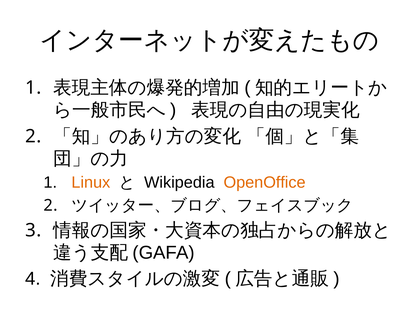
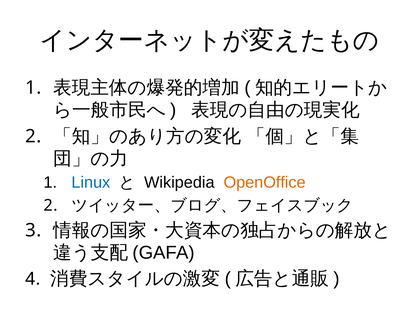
Linux colour: orange -> blue (91, 183)
